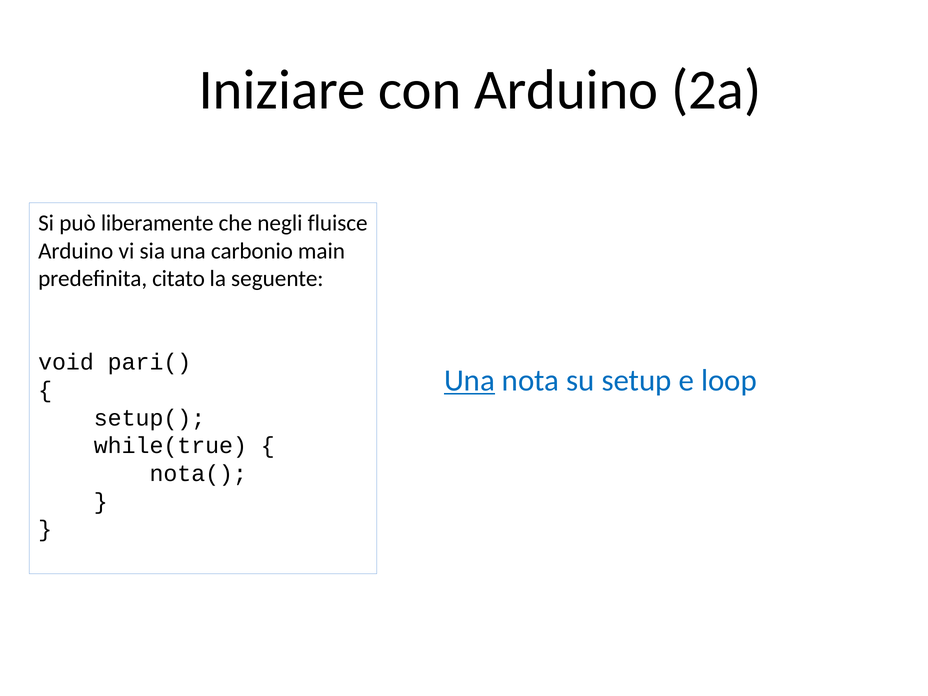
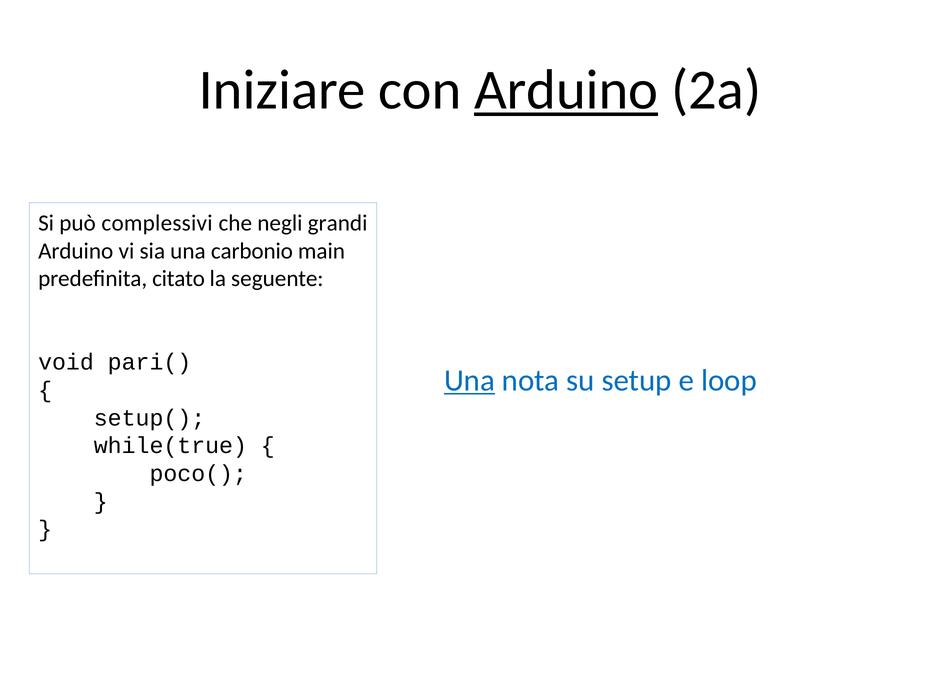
Arduino underline: none -> present (566, 90)
liberamente: liberamente -> complessivi (157, 223)
fluisce: fluisce -> grandi (338, 223)
nota(: nota( -> poco( (198, 474)
